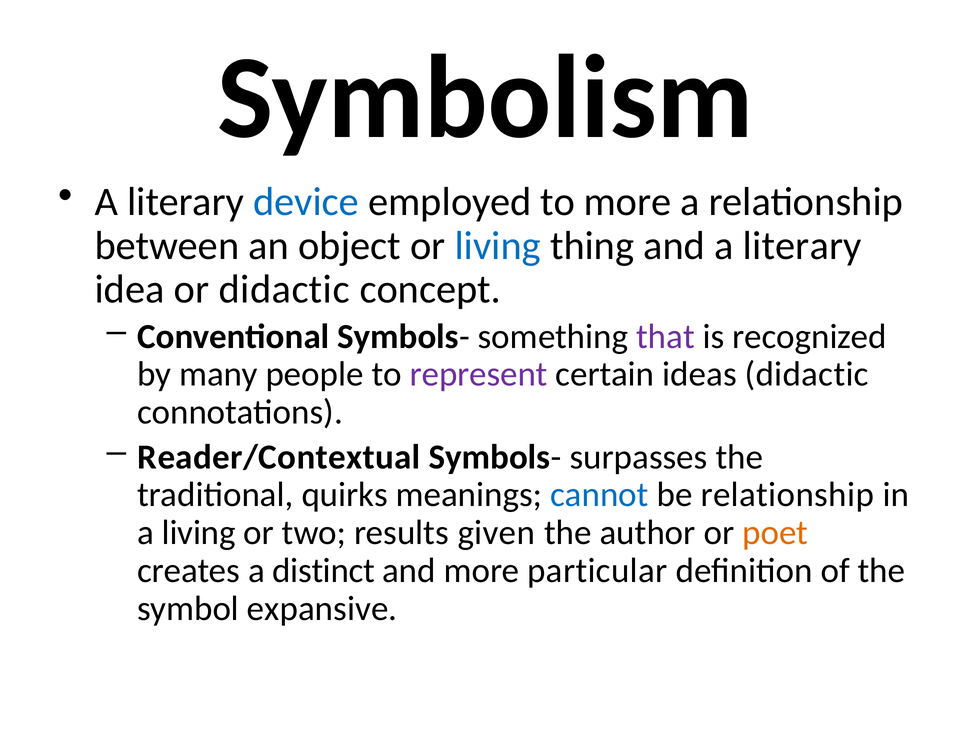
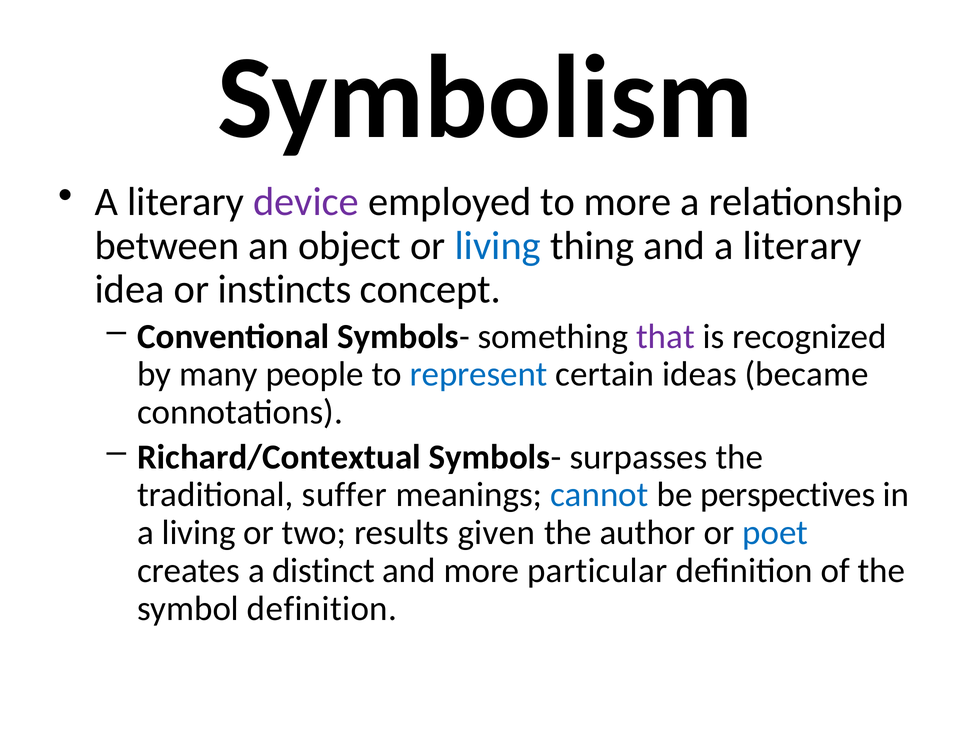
device colour: blue -> purple (306, 202)
or didactic: didactic -> instincts (285, 289)
represent colour: purple -> blue (479, 374)
ideas didactic: didactic -> became (807, 374)
Reader/Contextual: Reader/Contextual -> Richard/Contextual (279, 456)
quirks: quirks -> suffer (344, 494)
be relationship: relationship -> perspectives (788, 494)
poet colour: orange -> blue (775, 532)
symbol expansive: expansive -> definition (322, 608)
